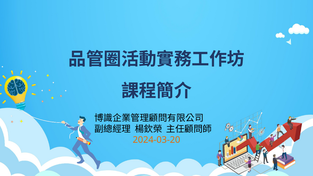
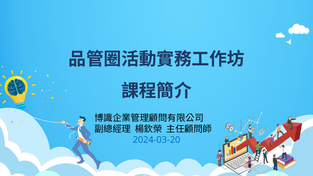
2024-03-20 colour: orange -> blue (156, 140)
